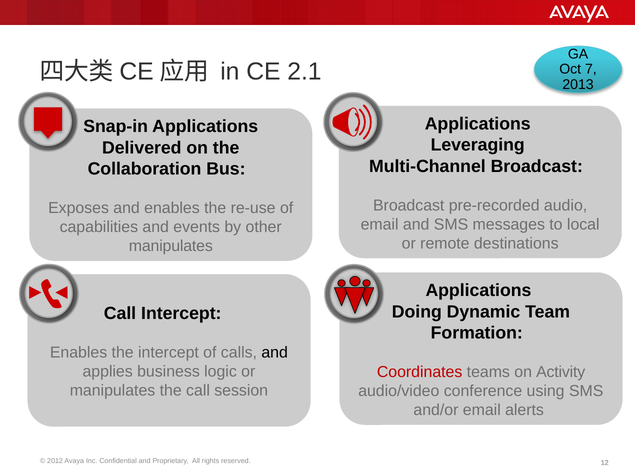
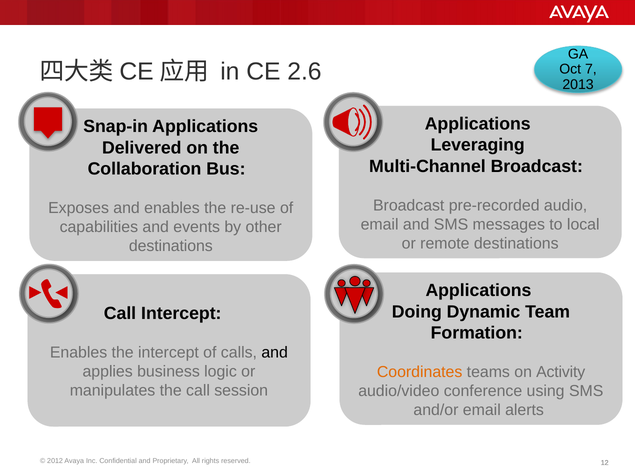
2.1: 2.1 -> 2.6 (304, 72)
manipulates: manipulates -> destinations (171, 246)
Coordinates colour: red -> orange (420, 372)
